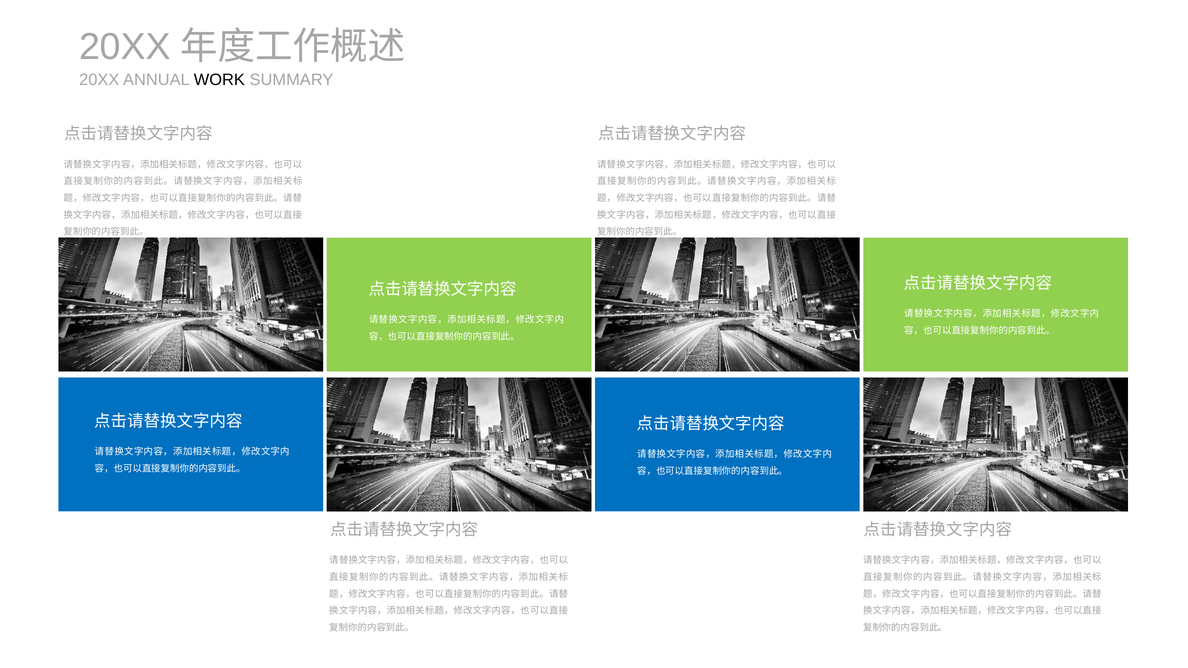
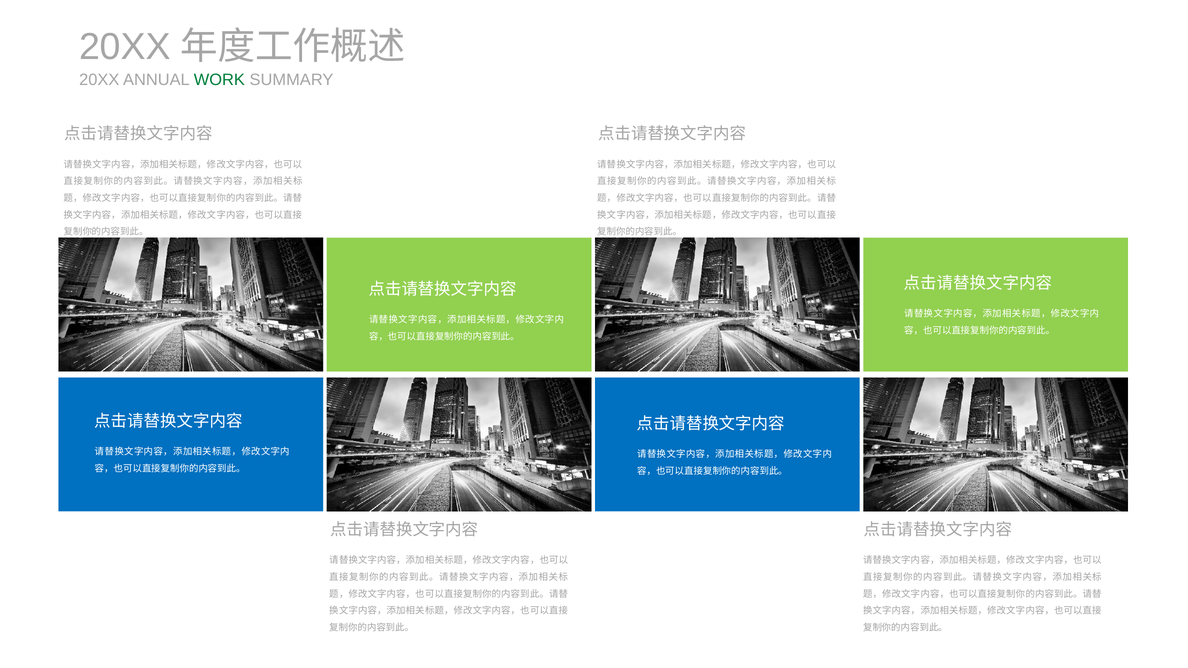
WORK colour: black -> green (219, 80)
